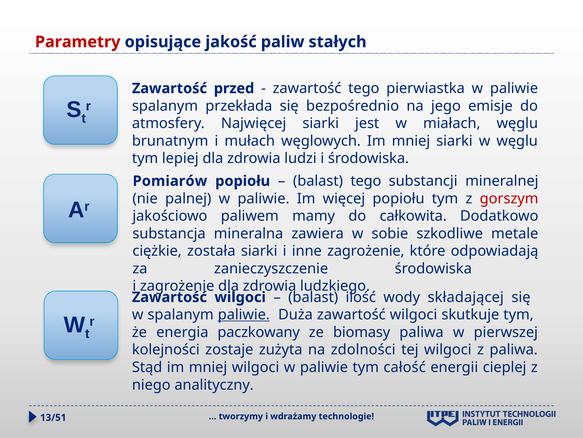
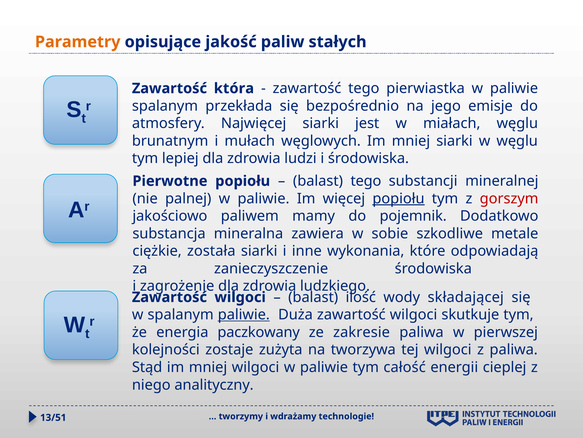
Parametry colour: red -> orange (78, 42)
przed: przed -> która (234, 88)
Pomiarów: Pomiarów -> Pierwotne (170, 181)
popiołu underline: none -> present (398, 198)
całkowita: całkowita -> pojemnik (413, 216)
inne zagrożenie: zagrożenie -> wykonania (366, 251)
biomasy: biomasy -> zakresie (362, 332)
zdolności: zdolności -> tworzywa (363, 349)
